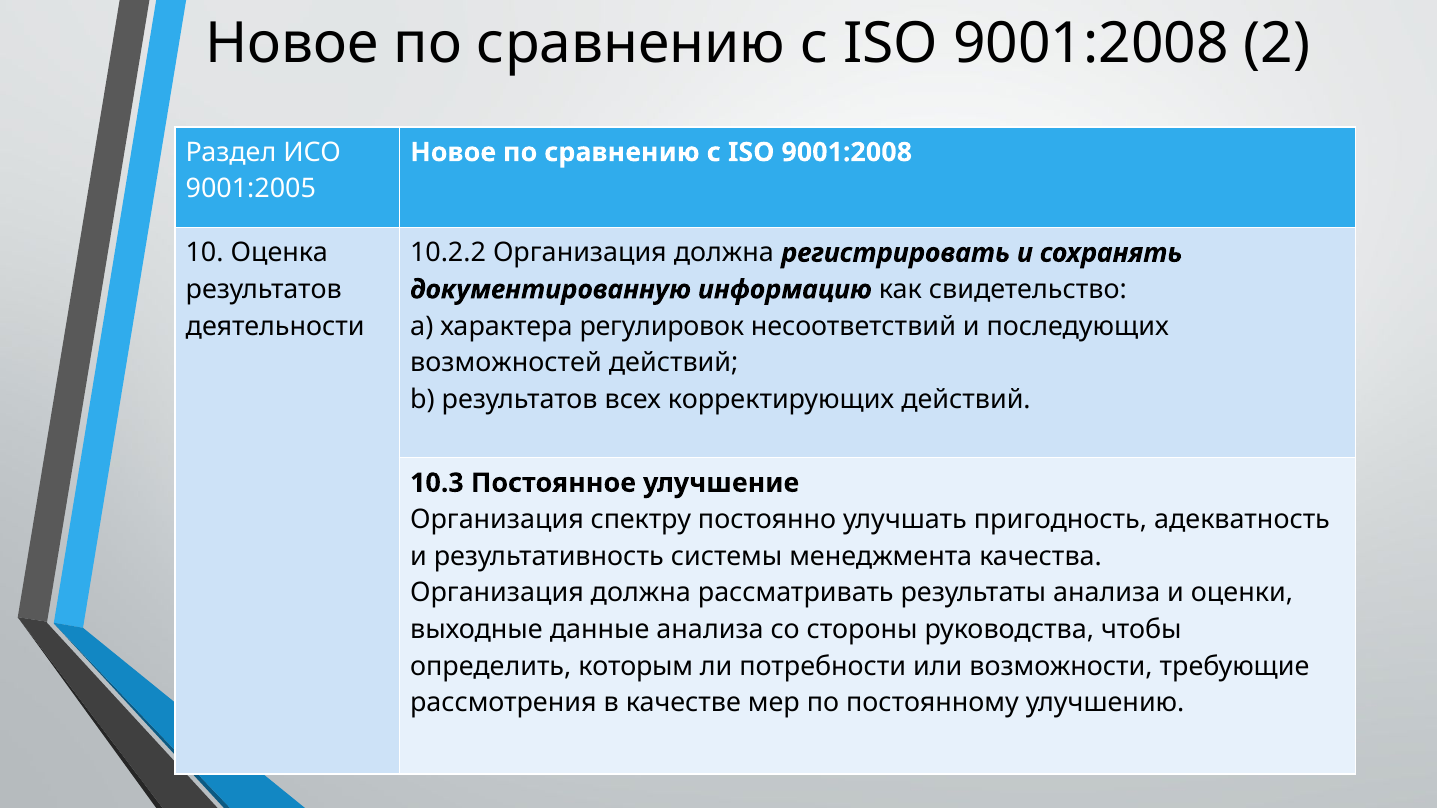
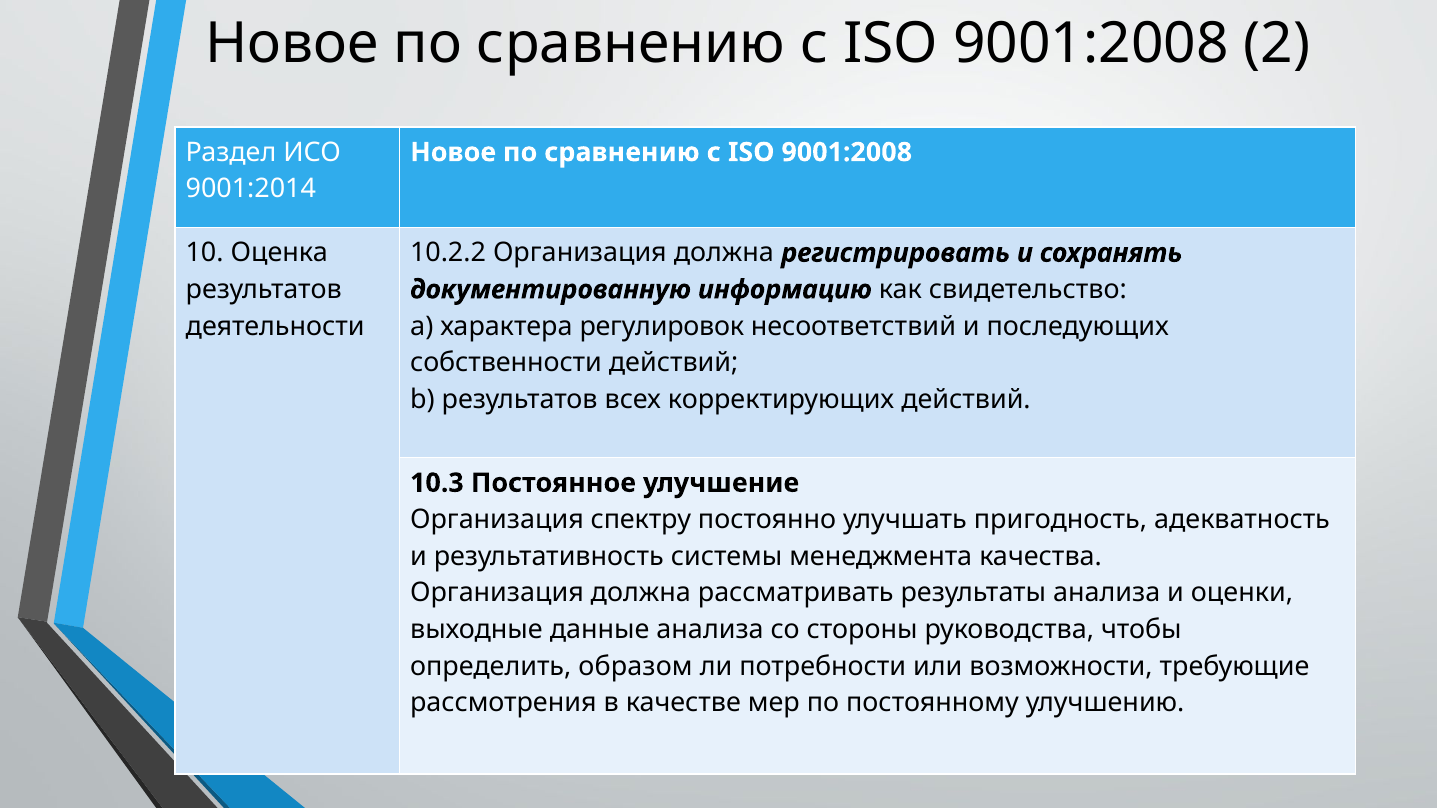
9001:2005: 9001:2005 -> 9001:2014 (251, 189)
возможностей: возможностей -> собственности (506, 363)
которым: которым -> образом (636, 666)
